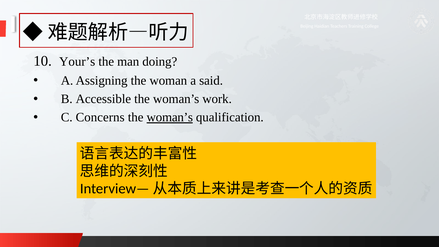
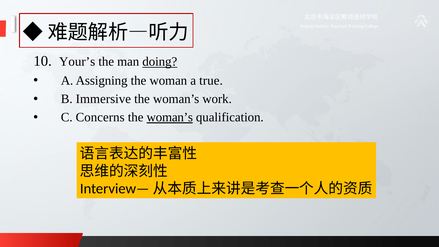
doing underline: none -> present (160, 62)
said: said -> true (211, 81)
Accessible: Accessible -> Immersive (103, 99)
